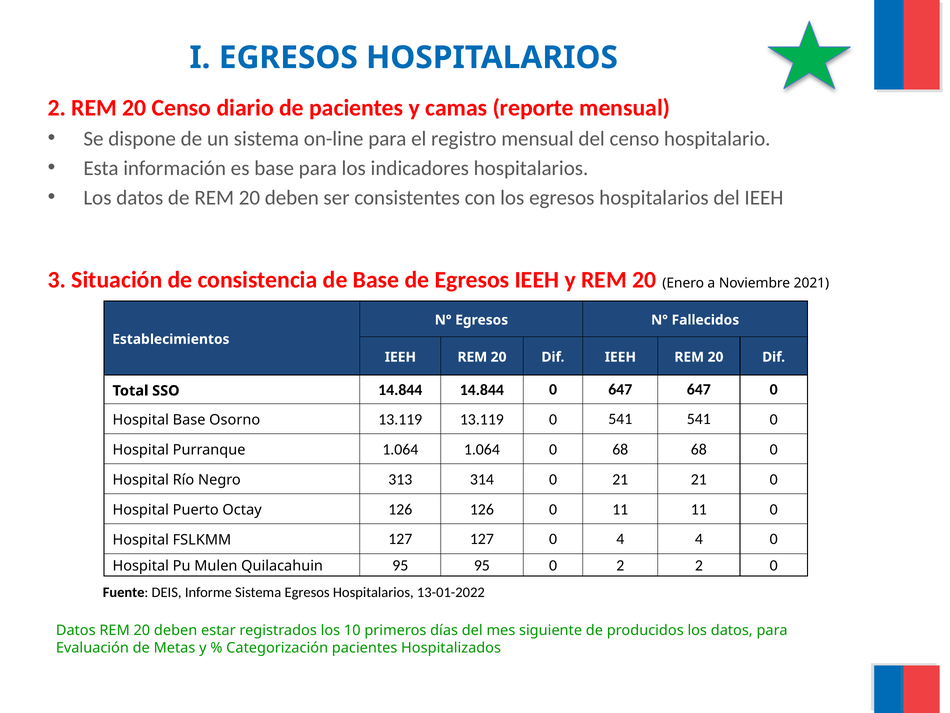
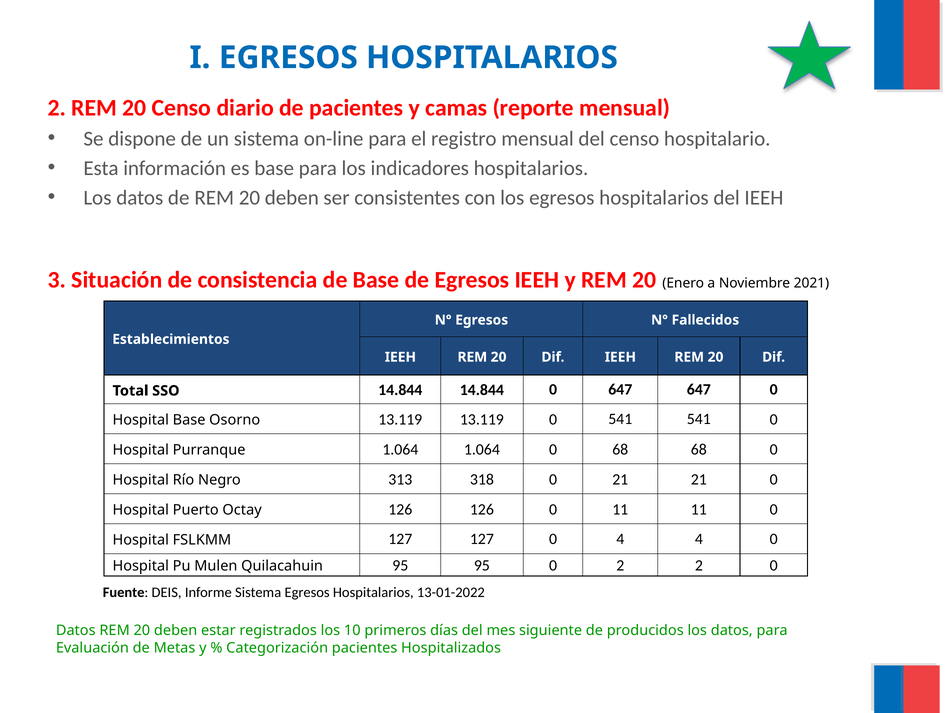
314: 314 -> 318 (482, 479)
